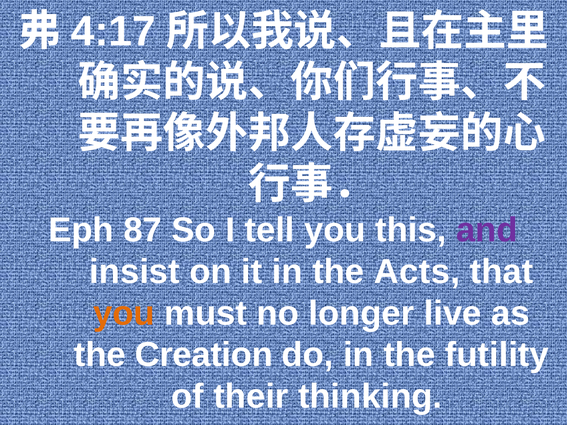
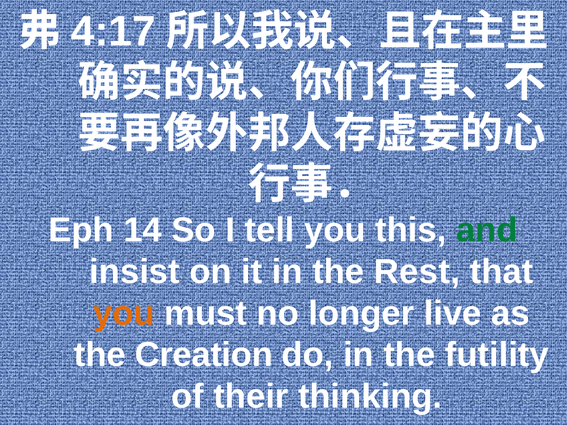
87: 87 -> 14 (143, 230)
and colour: purple -> green (487, 230)
Acts: Acts -> Rest (417, 272)
